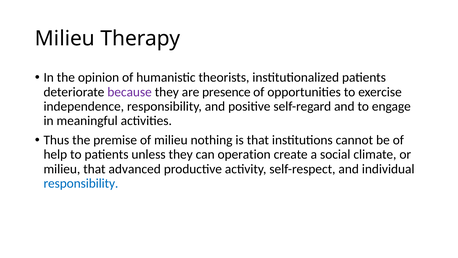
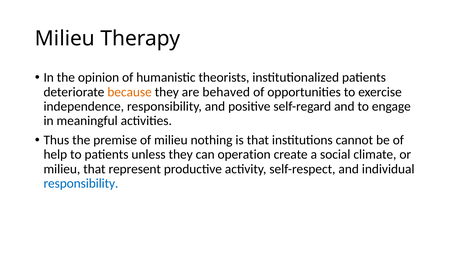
because colour: purple -> orange (130, 92)
presence: presence -> behaved (226, 92)
advanced: advanced -> represent (135, 169)
